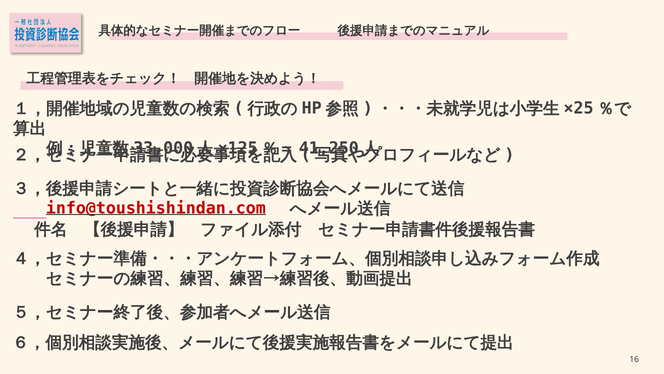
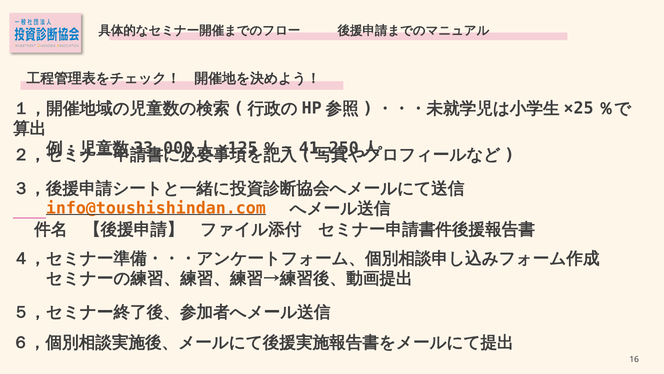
info@toushishindan.com colour: red -> orange (156, 208)
